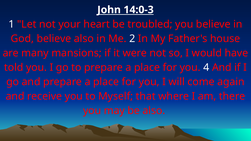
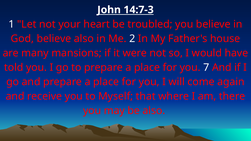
14:0-3: 14:0-3 -> 14:7-3 (139, 10)
4: 4 -> 7 (206, 67)
